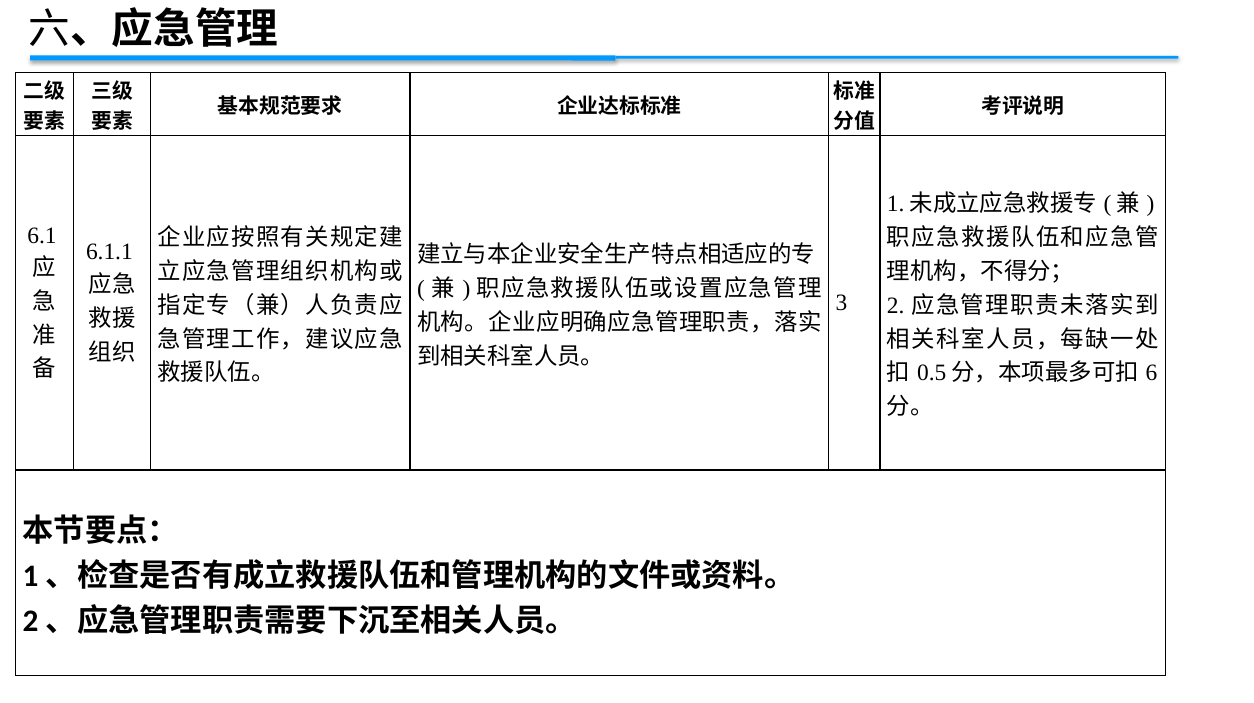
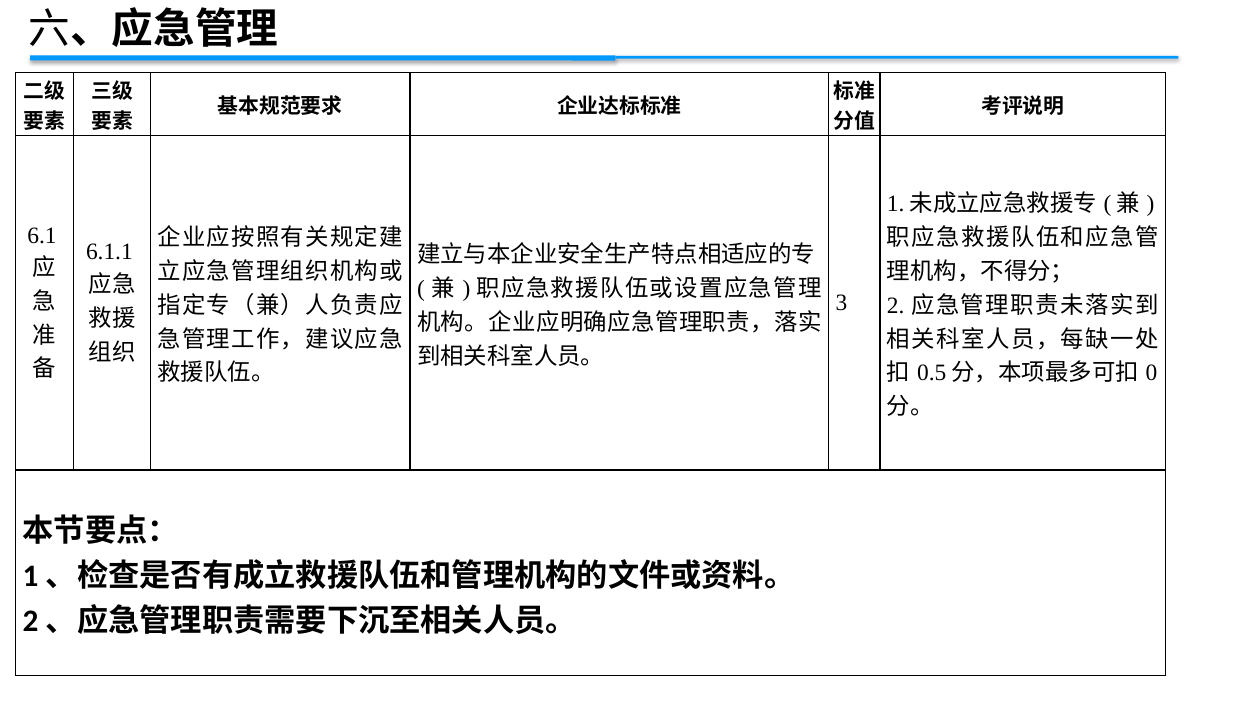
6: 6 -> 0 (1151, 373)
